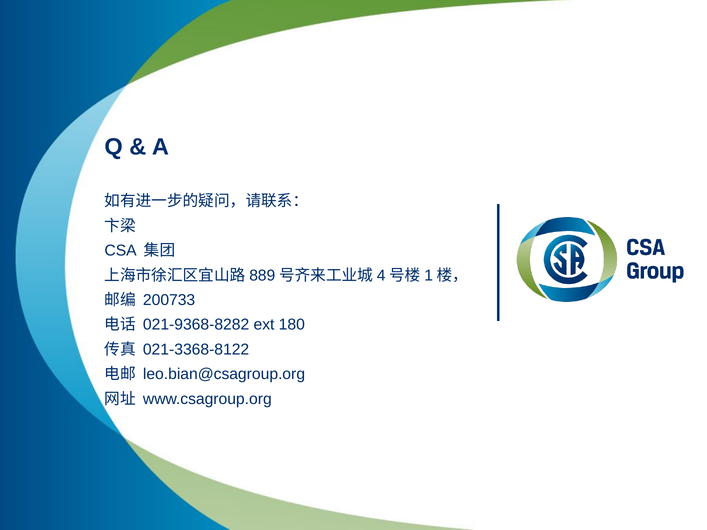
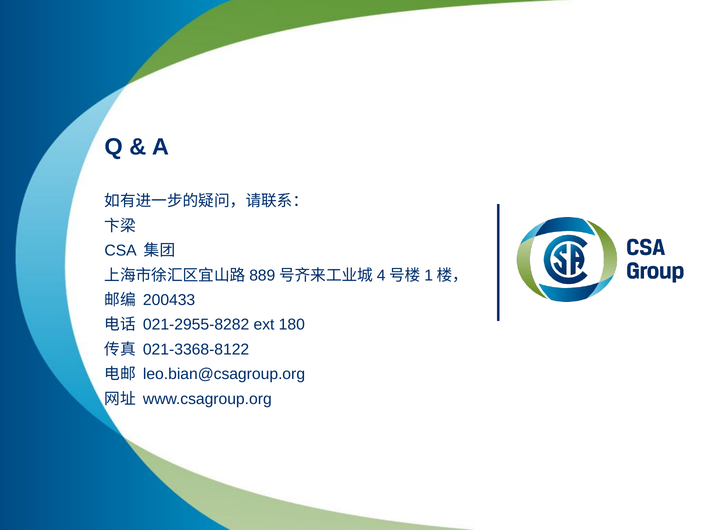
200733: 200733 -> 200433 (169, 300)
021-9368-8282: 021-9368-8282 -> 021-2955-8282 (196, 325)
